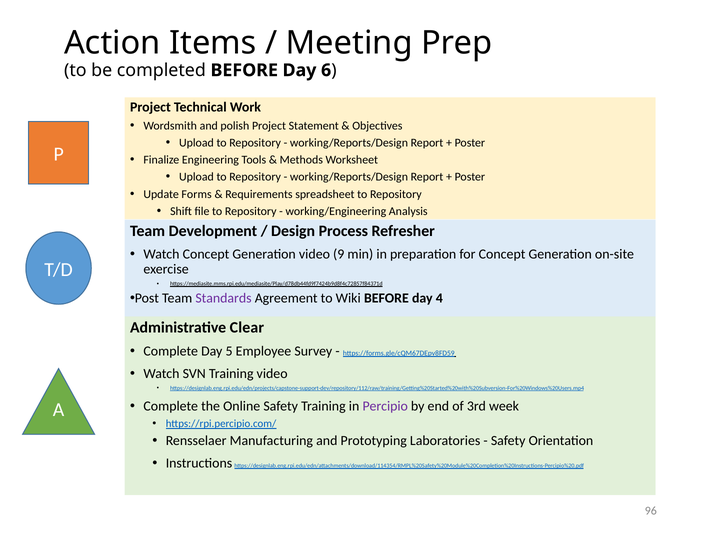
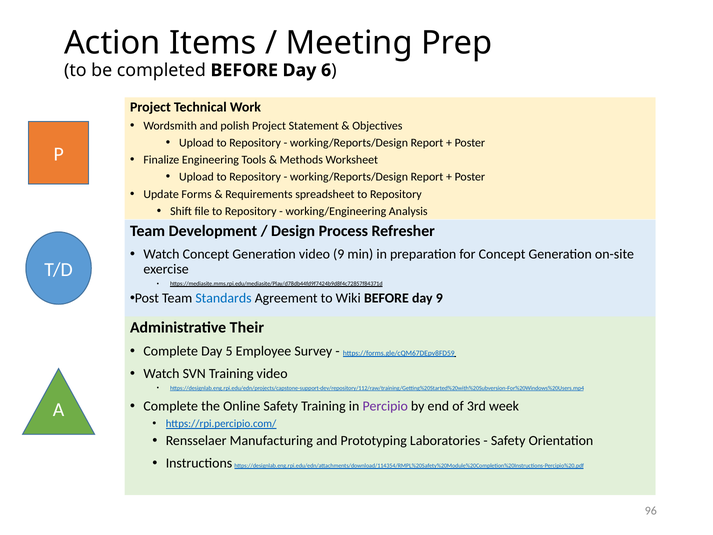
Standards colour: purple -> blue (223, 298)
day 4: 4 -> 9 (439, 298)
Clear: Clear -> Their (247, 327)
